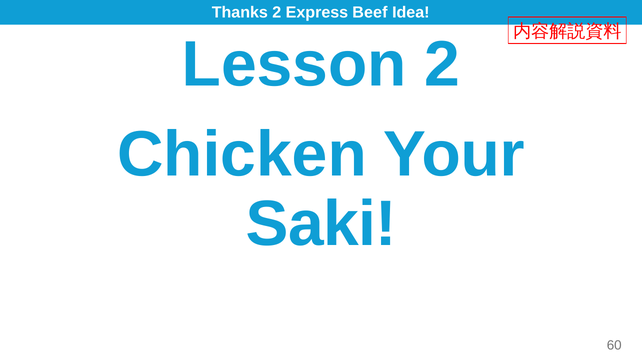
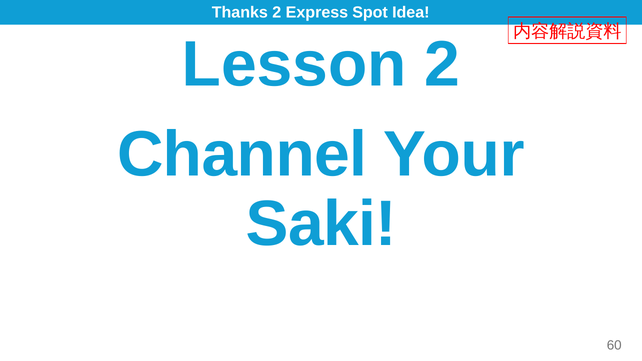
Beef: Beef -> Spot (370, 12)
Chicken: Chicken -> Channel (242, 155)
